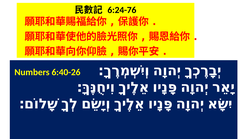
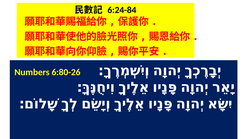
6:24-76: 6:24-76 -> 6:24-84 (122, 10)
6:40-26: 6:40-26 -> 6:80-26 (66, 72)
